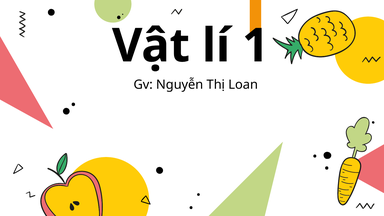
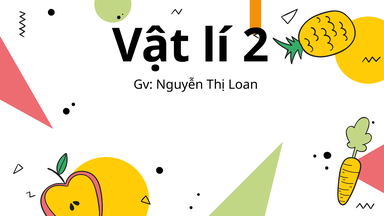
1: 1 -> 2 (256, 46)
